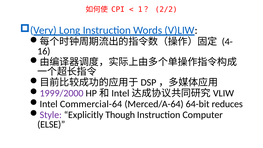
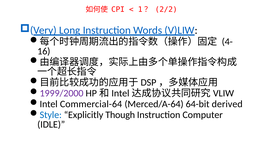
reduces: reduces -> derived (227, 104)
Style colour: purple -> blue (51, 115)
ELSE: ELSE -> IDLE (51, 124)
